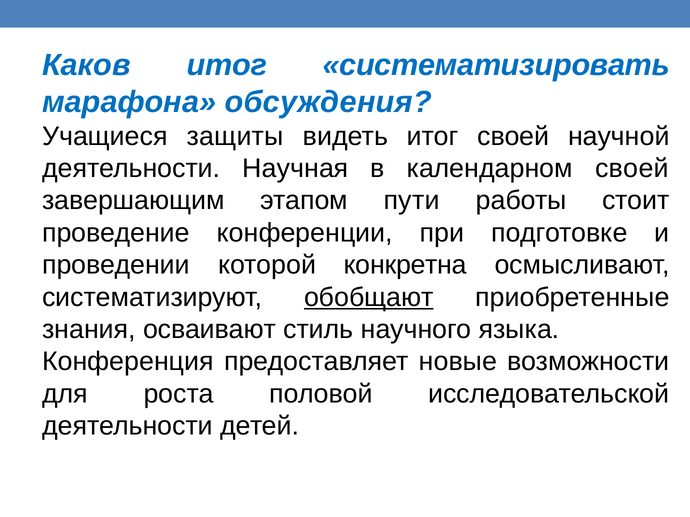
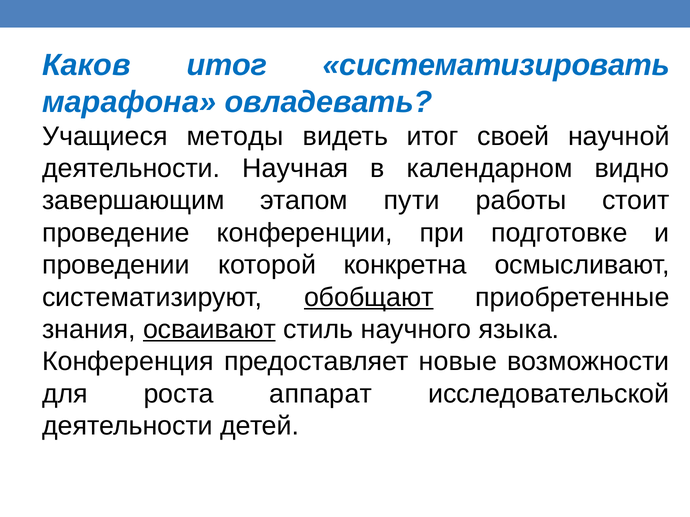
обсуждения: обсуждения -> овладевать (328, 102)
защиты: защиты -> методы (235, 136)
календарном своей: своей -> видно (632, 169)
осваивают underline: none -> present (210, 330)
половой: половой -> аппарат (321, 394)
